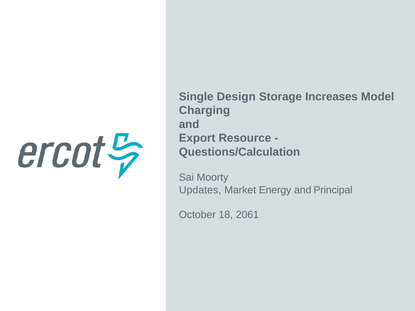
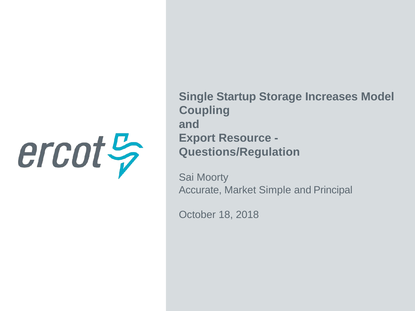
Design: Design -> Startup (236, 97)
Charging: Charging -> Coupling (204, 111)
Questions/Calculation: Questions/Calculation -> Questions/Regulation (239, 152)
Updates: Updates -> Accurate (200, 190)
Energy: Energy -> Simple (275, 190)
2061: 2061 -> 2018 (247, 215)
